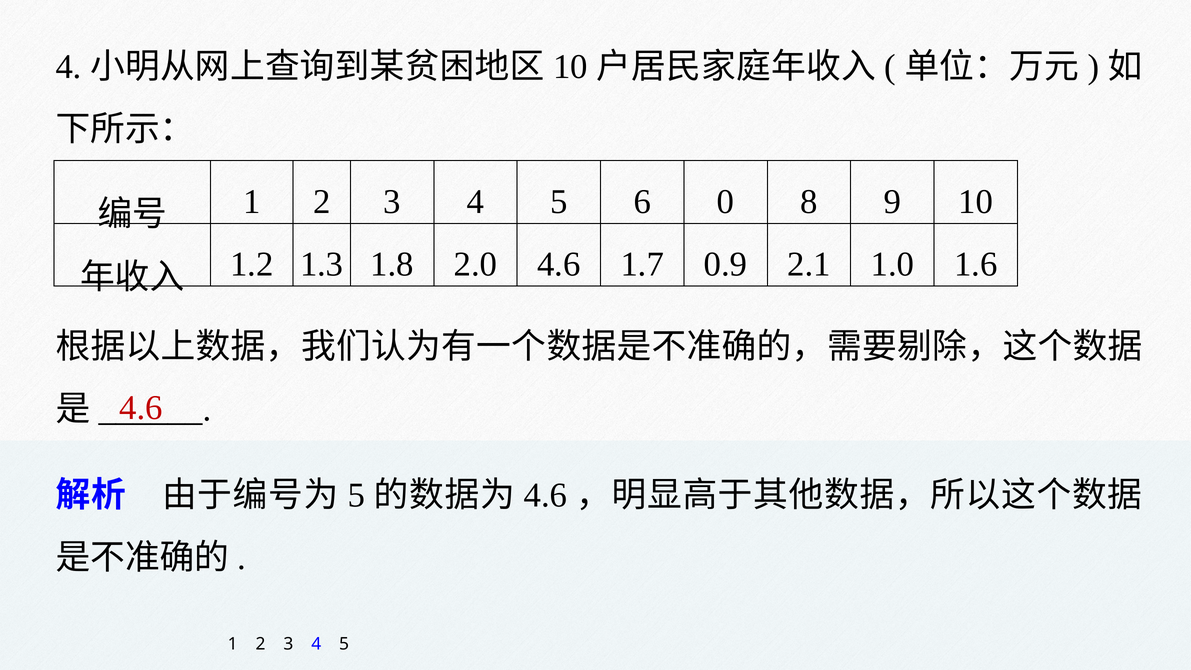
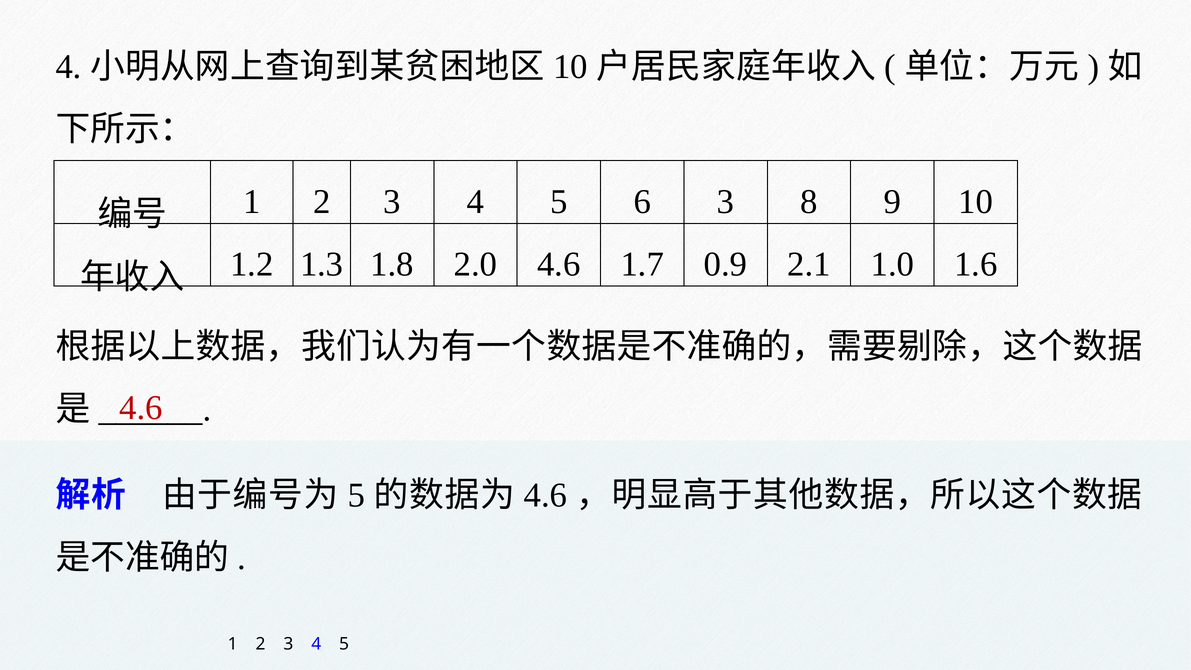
6 0: 0 -> 3 (726, 202)
